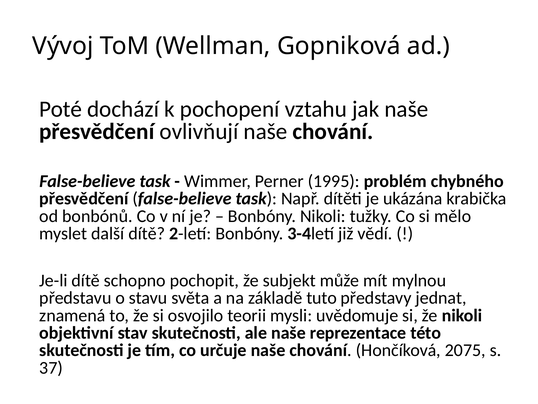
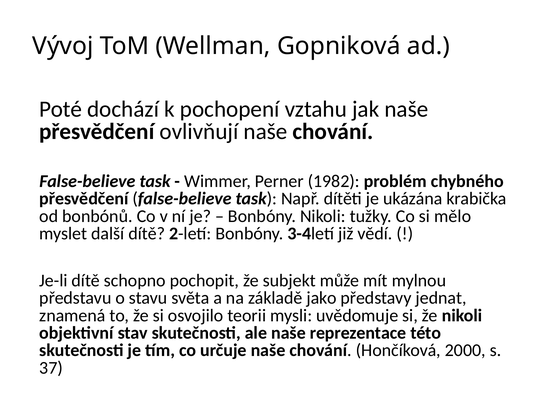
1995: 1995 -> 1982 (334, 181)
tuto: tuto -> jako (322, 298)
2075: 2075 -> 2000 (465, 350)
